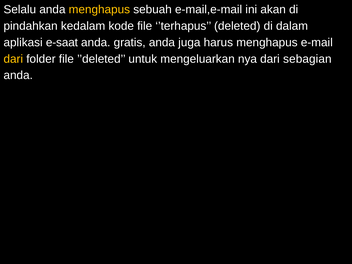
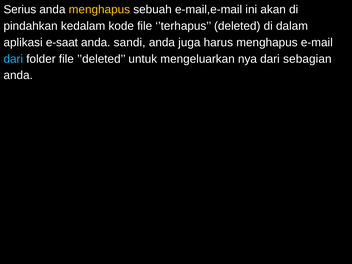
Selalu: Selalu -> Serius (20, 10)
gratis: gratis -> sandi (130, 42)
dari colour: yellow -> light blue (13, 59)
